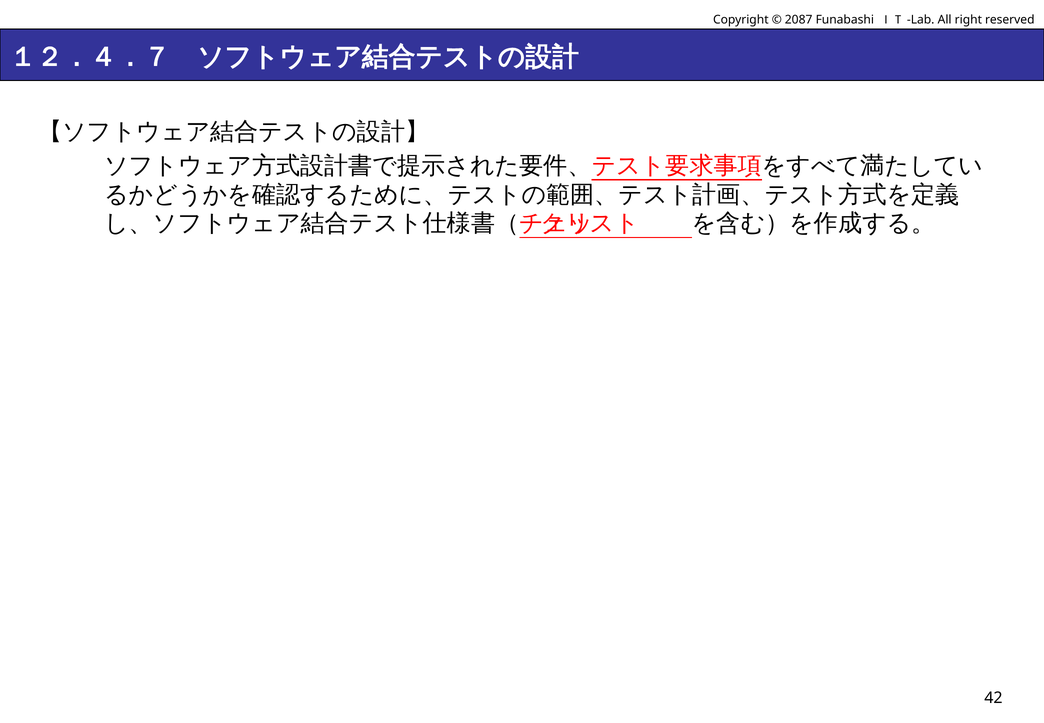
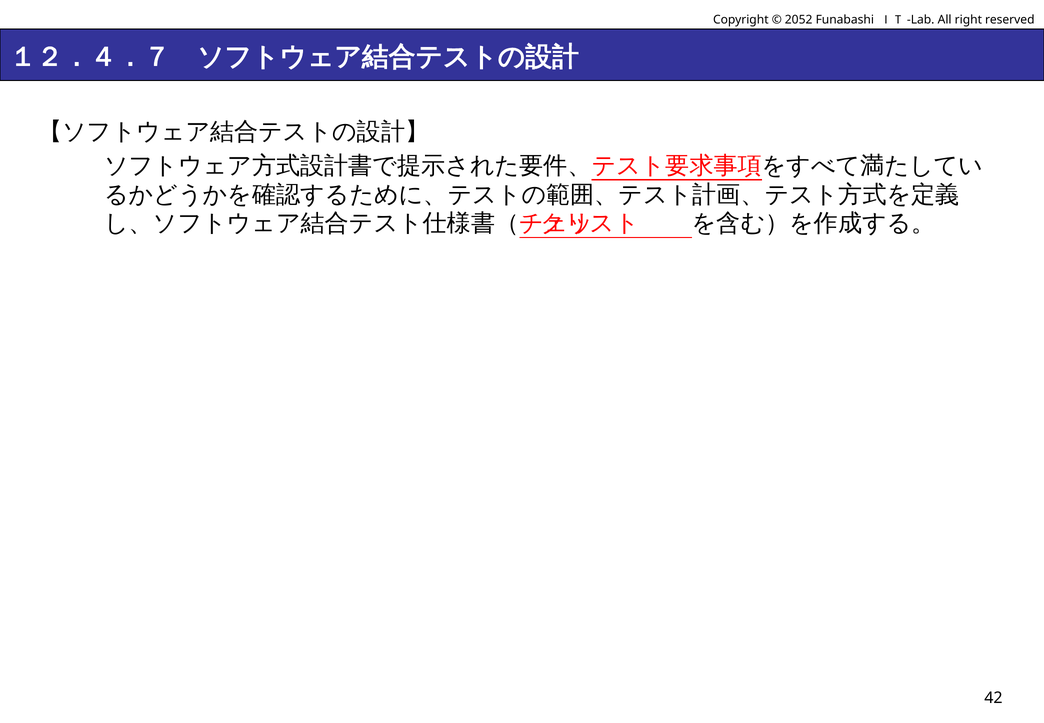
2087: 2087 -> 2052 (799, 20)
